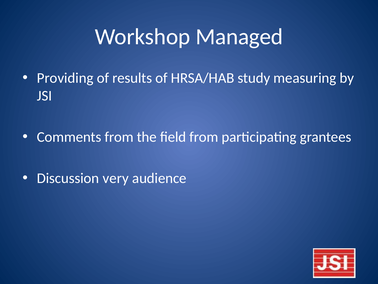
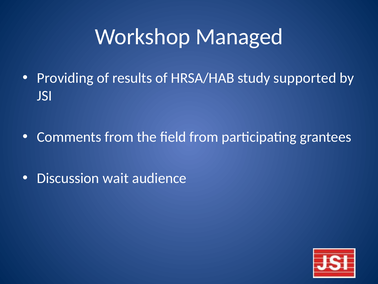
measuring: measuring -> supported (305, 78)
very: very -> wait (116, 178)
